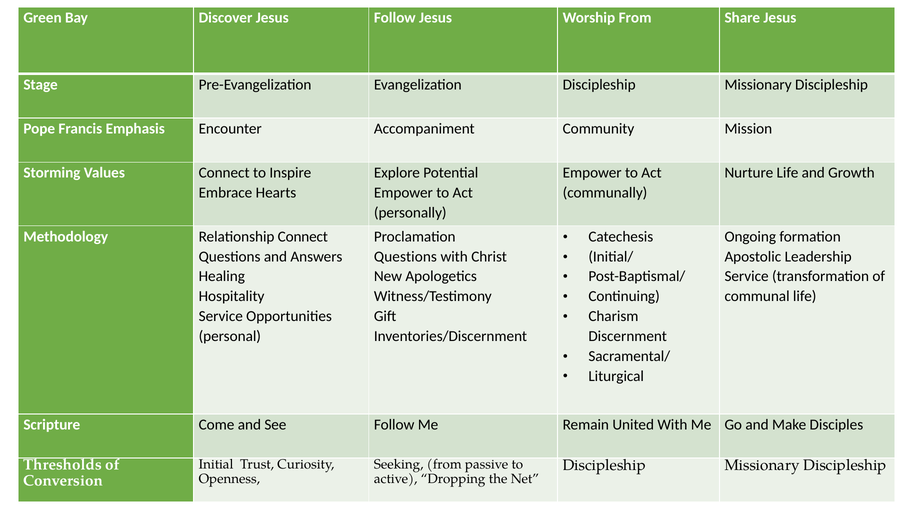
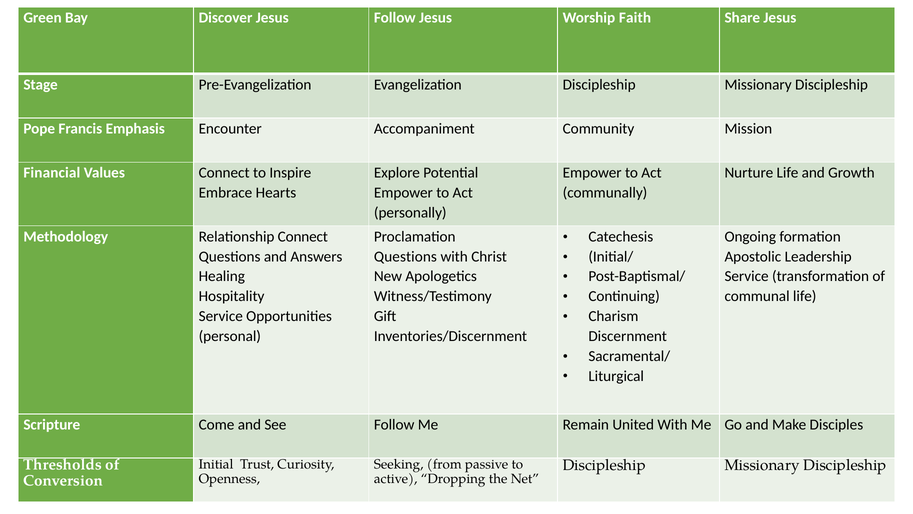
Worship From: From -> Faith (635, 18)
Storming: Storming -> Financial (52, 173)
